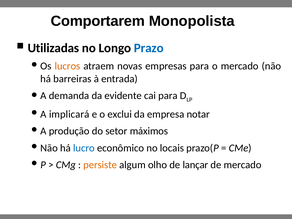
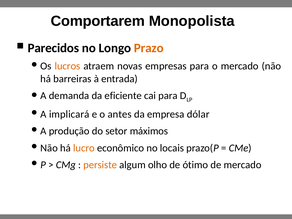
Utilizadas: Utilizadas -> Parecidos (53, 48)
Prazo colour: blue -> orange (149, 48)
evidente: evidente -> eficiente (123, 96)
exclui: exclui -> antes (120, 114)
notar: notar -> dólar (198, 114)
lucro colour: blue -> orange (84, 148)
lançar: lançar -> ótimo (195, 165)
